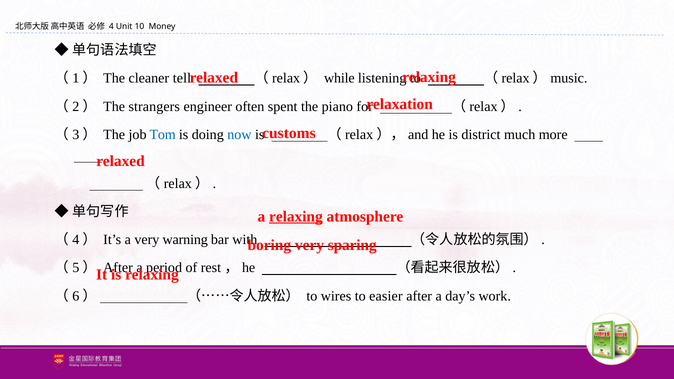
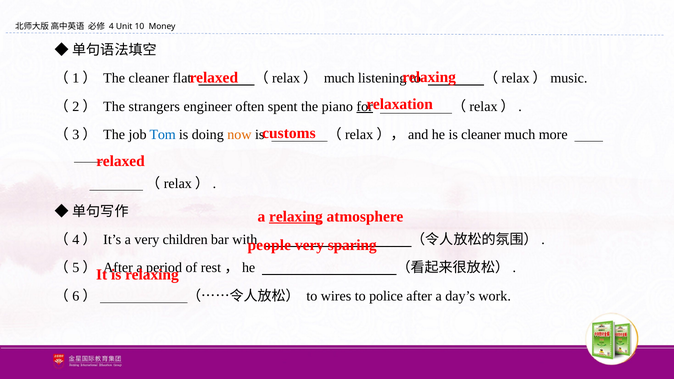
tell: tell -> flat (182, 78)
（relax） while: while -> much (339, 78)
for underline: none -> present (365, 106)
now colour: blue -> orange (239, 135)
is district: district -> cleaner (481, 135)
warning: warning -> children (185, 240)
boring: boring -> people (269, 245)
easier: easier -> police (386, 296)
